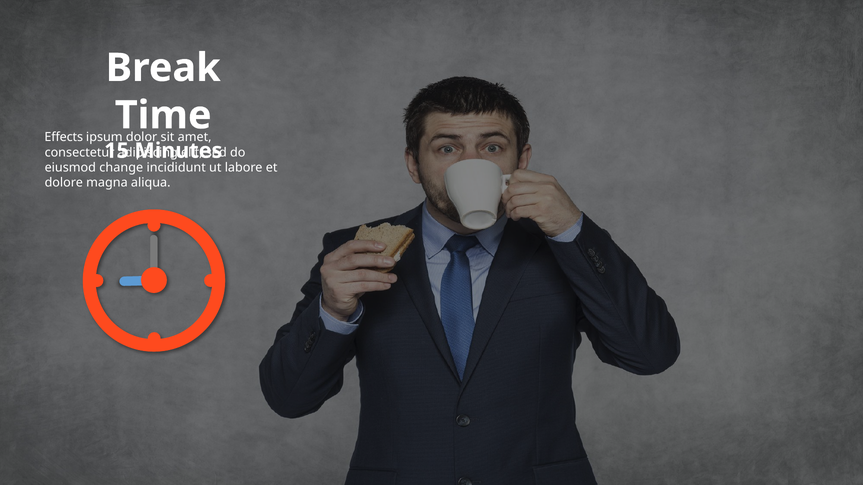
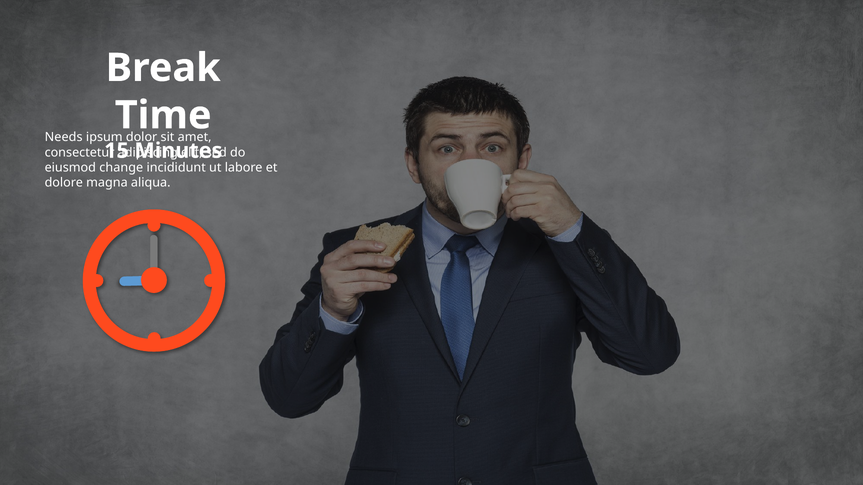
Effects: Effects -> Needs (64, 137)
